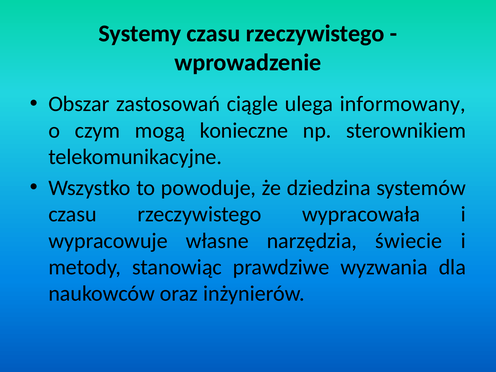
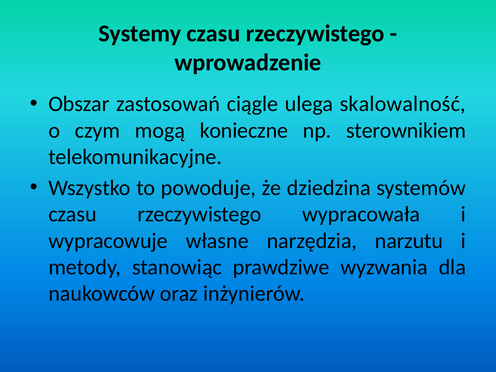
informowany: informowany -> skalowalność (403, 104)
świecie: świecie -> narzutu (409, 241)
